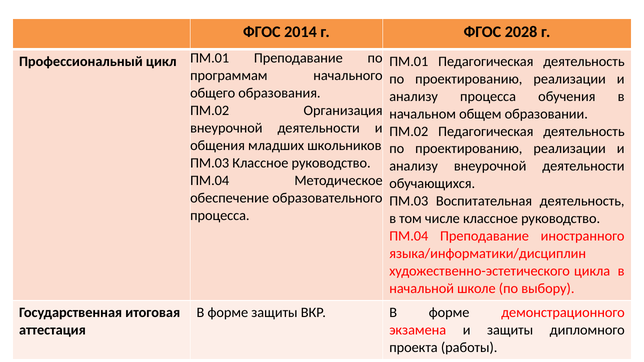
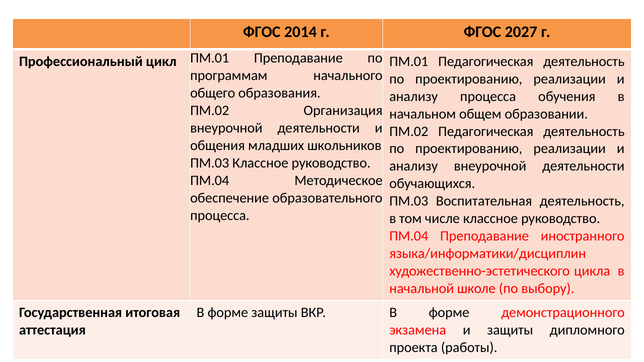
2028: 2028 -> 2027 (521, 32)
